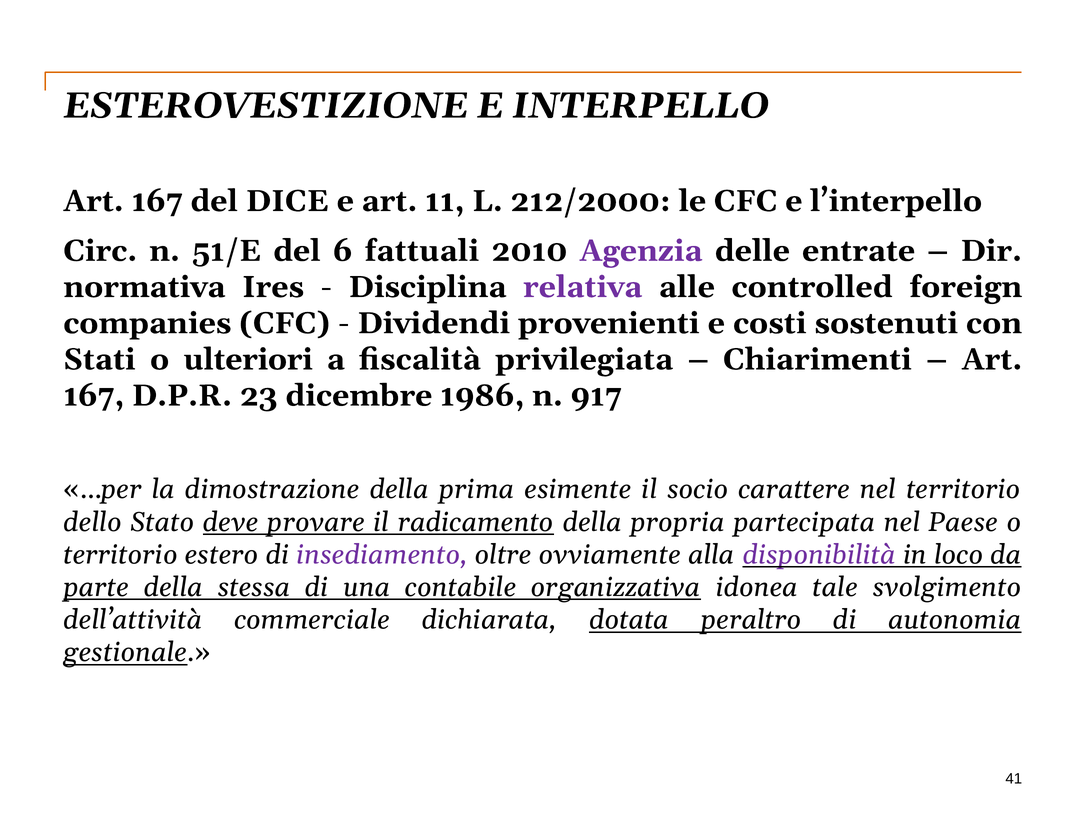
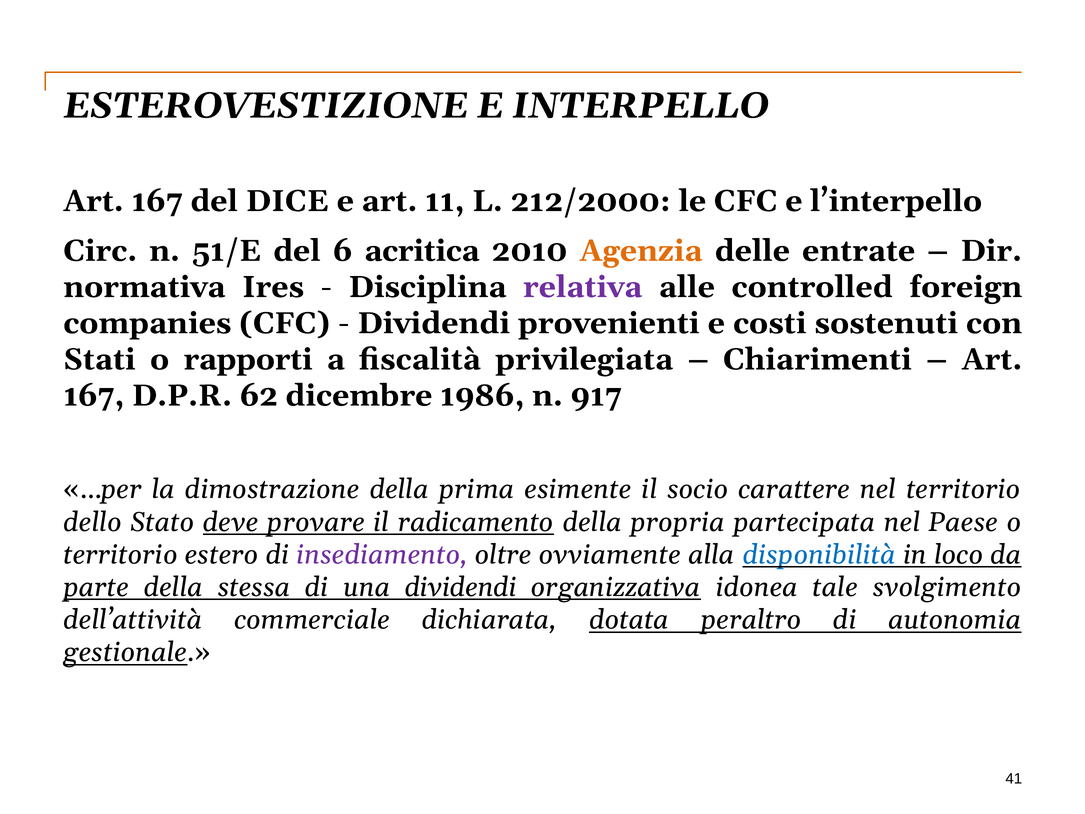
fattuali: fattuali -> acritica (422, 251)
Agenzia colour: purple -> orange (641, 251)
ulteriori: ulteriori -> rapporti (248, 359)
23: 23 -> 62 (259, 396)
disponibilità colour: purple -> blue (819, 554)
una contabile: contabile -> dividendi (461, 587)
